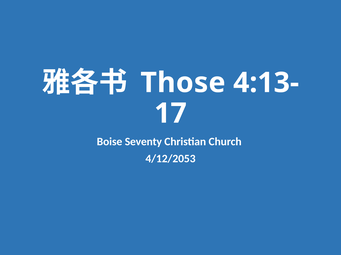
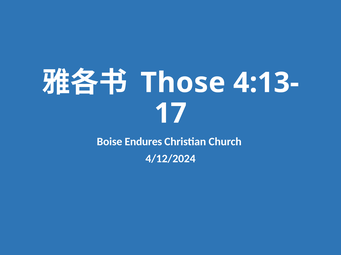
Seventy: Seventy -> Endures (143, 142)
4/12/2053: 4/12/2053 -> 4/12/2024 (170, 159)
